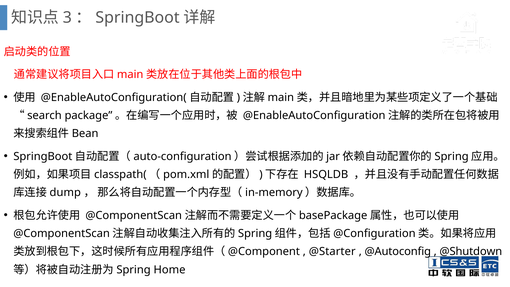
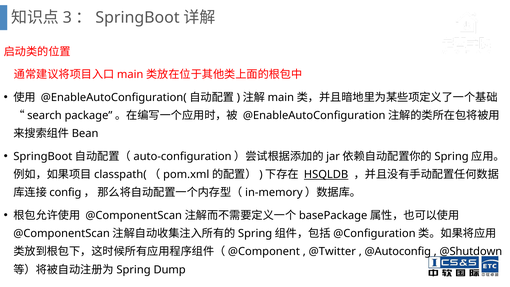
HSQLDB underline: none -> present (326, 174)
dump: dump -> config (65, 193)
@Starter: @Starter -> @Twitter (332, 251)
Home: Home -> Dump (170, 270)
